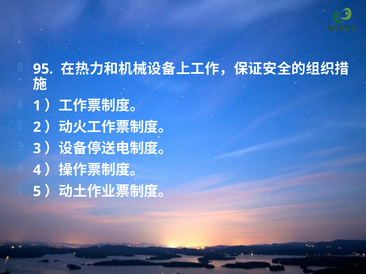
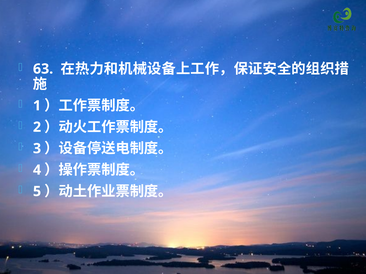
95: 95 -> 63 (43, 69)
